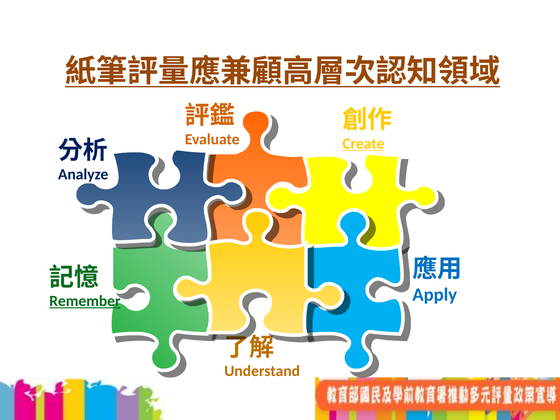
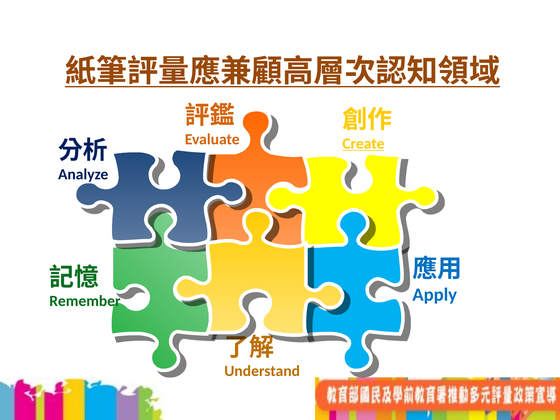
Remember underline: present -> none (85, 301)
